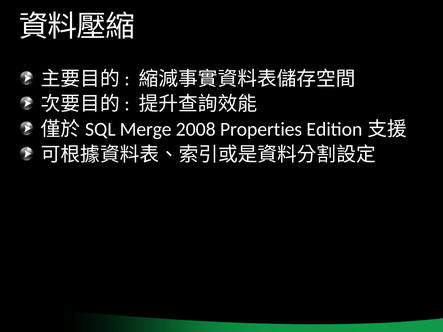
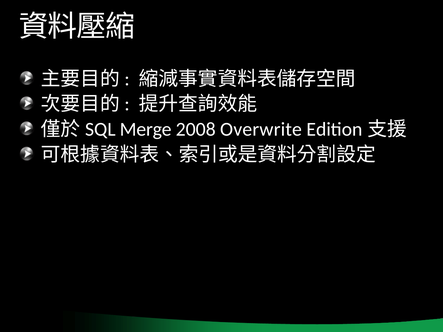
Properties: Properties -> Overwrite (261, 129)
